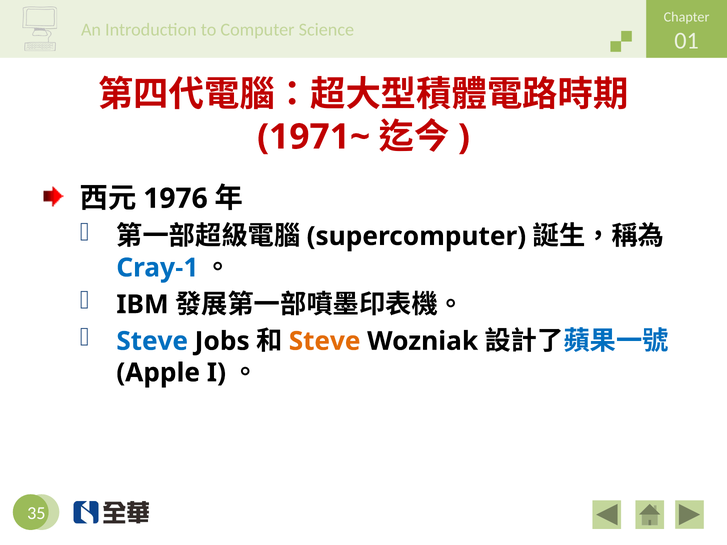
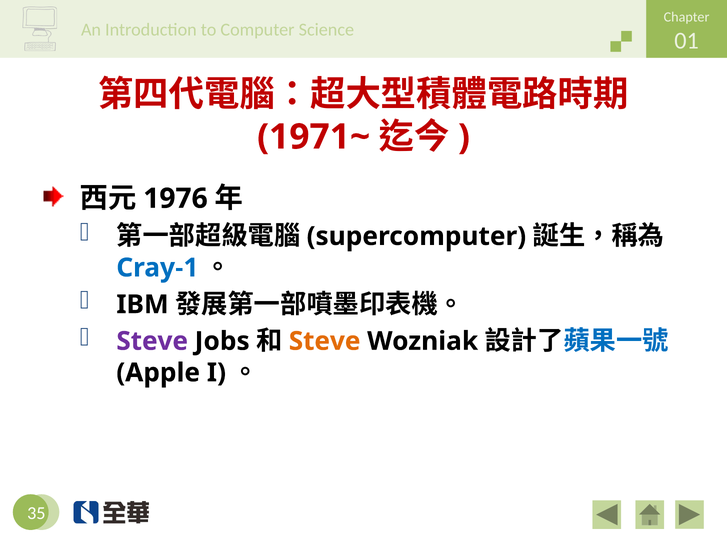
Steve colour: blue -> purple (152, 341)
